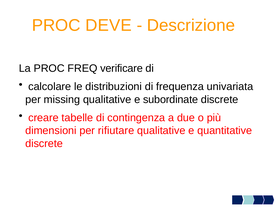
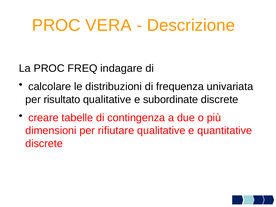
DEVE: DEVE -> VERA (109, 25)
verificare: verificare -> indagare (121, 68)
missing: missing -> risultato (62, 99)
